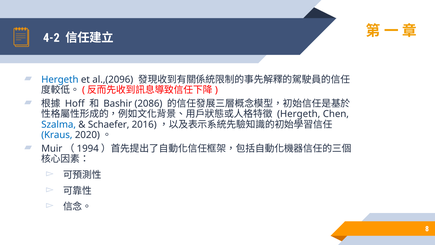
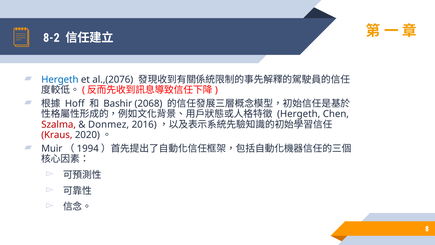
4-2: 4-2 -> 8-2 (51, 38)
al.,(2096: al.,(2096 -> al.,(2076 (113, 79)
2086: 2086 -> 2068 (148, 104)
Szalma colour: blue -> red (59, 124)
Schaefer: Schaefer -> Donmez (109, 124)
Kraus colour: blue -> red (57, 135)
